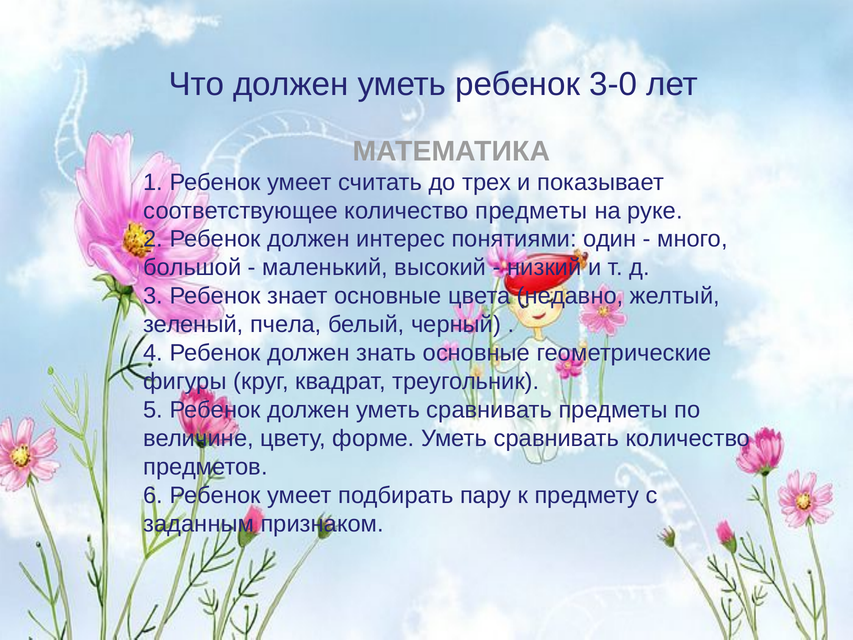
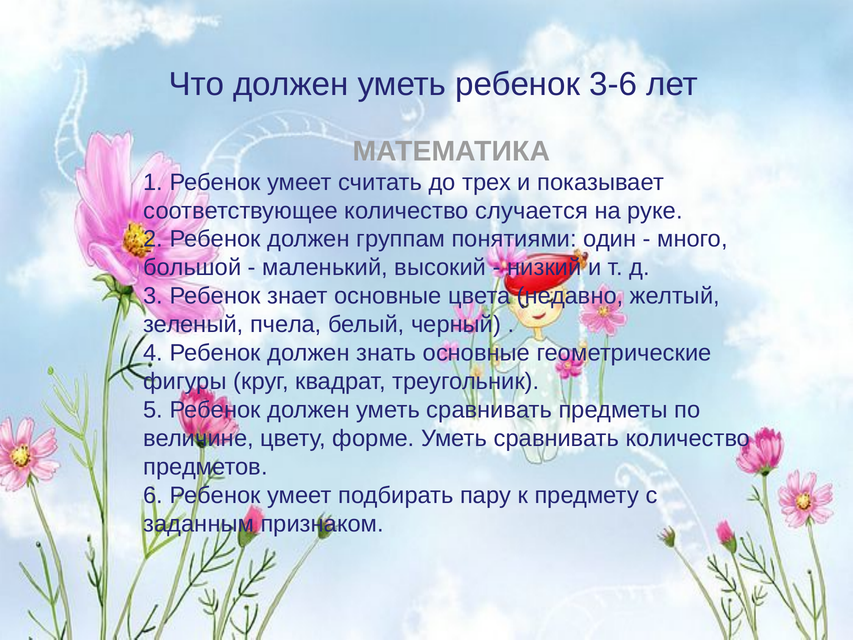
3-0: 3-0 -> 3-6 (613, 84)
количество предметы: предметы -> случается (532, 211)
интерес: интерес -> группам (401, 239)
